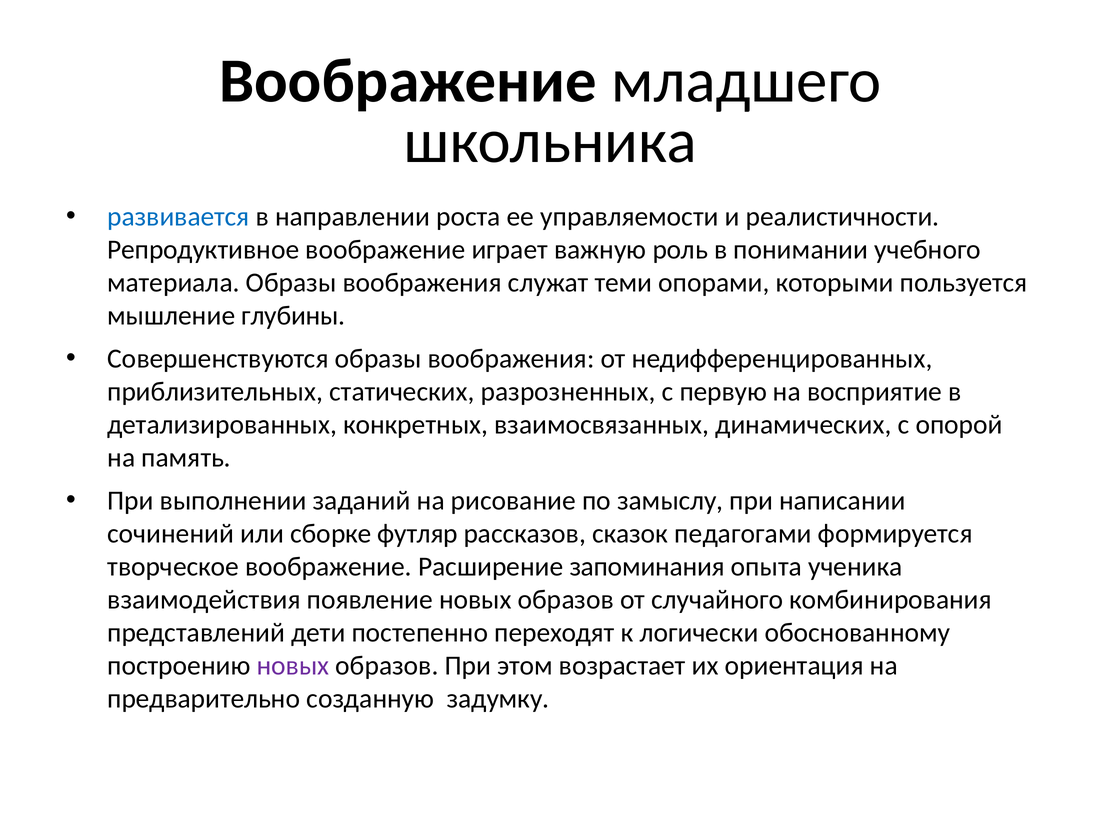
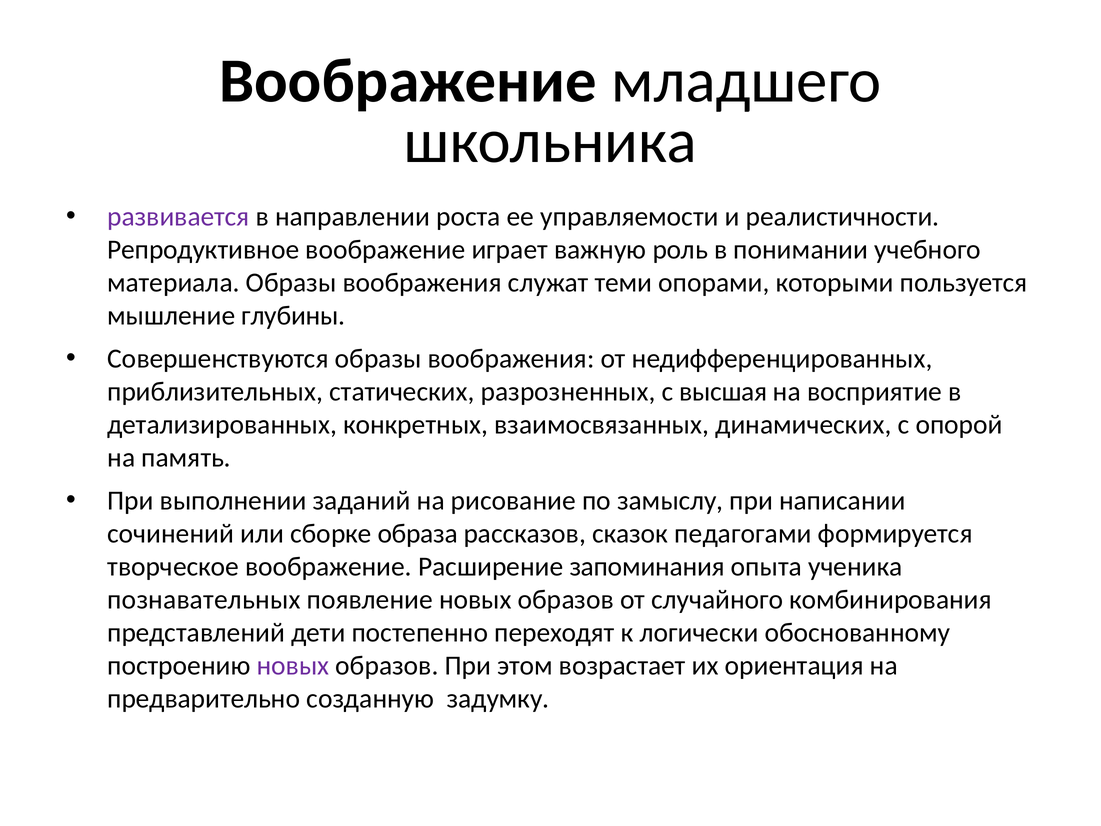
развивается colour: blue -> purple (178, 217)
первую: первую -> высшая (723, 392)
футляр: футляр -> образа (418, 533)
взаимодействия: взаимодействия -> познавательных (204, 600)
